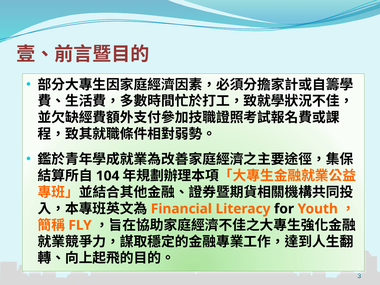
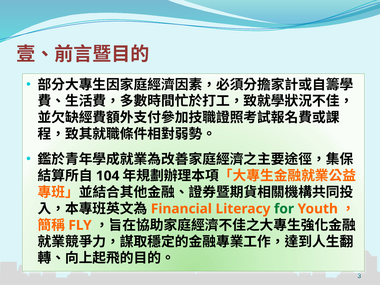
for colour: black -> green (284, 209)
